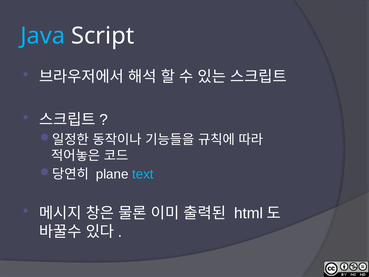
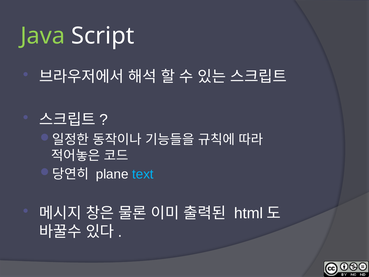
Java colour: light blue -> light green (43, 36)
